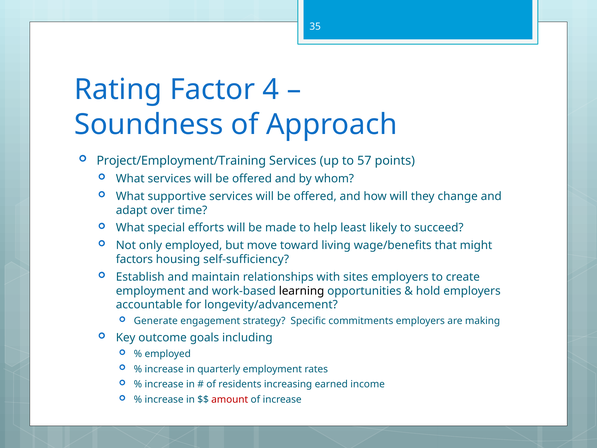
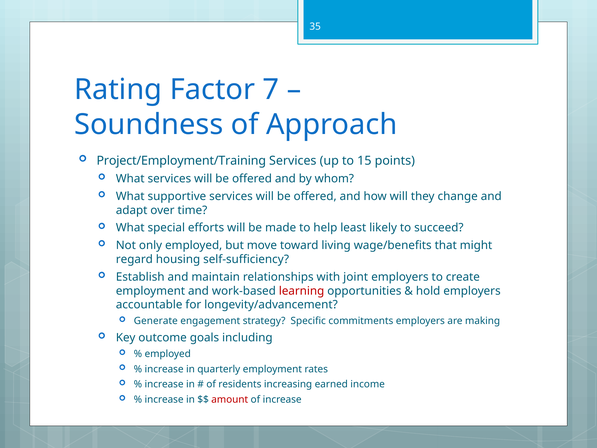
4: 4 -> 7 (271, 90)
57: 57 -> 15 (364, 161)
factors: factors -> regard (134, 259)
sites: sites -> joint (356, 277)
learning colour: black -> red (302, 291)
